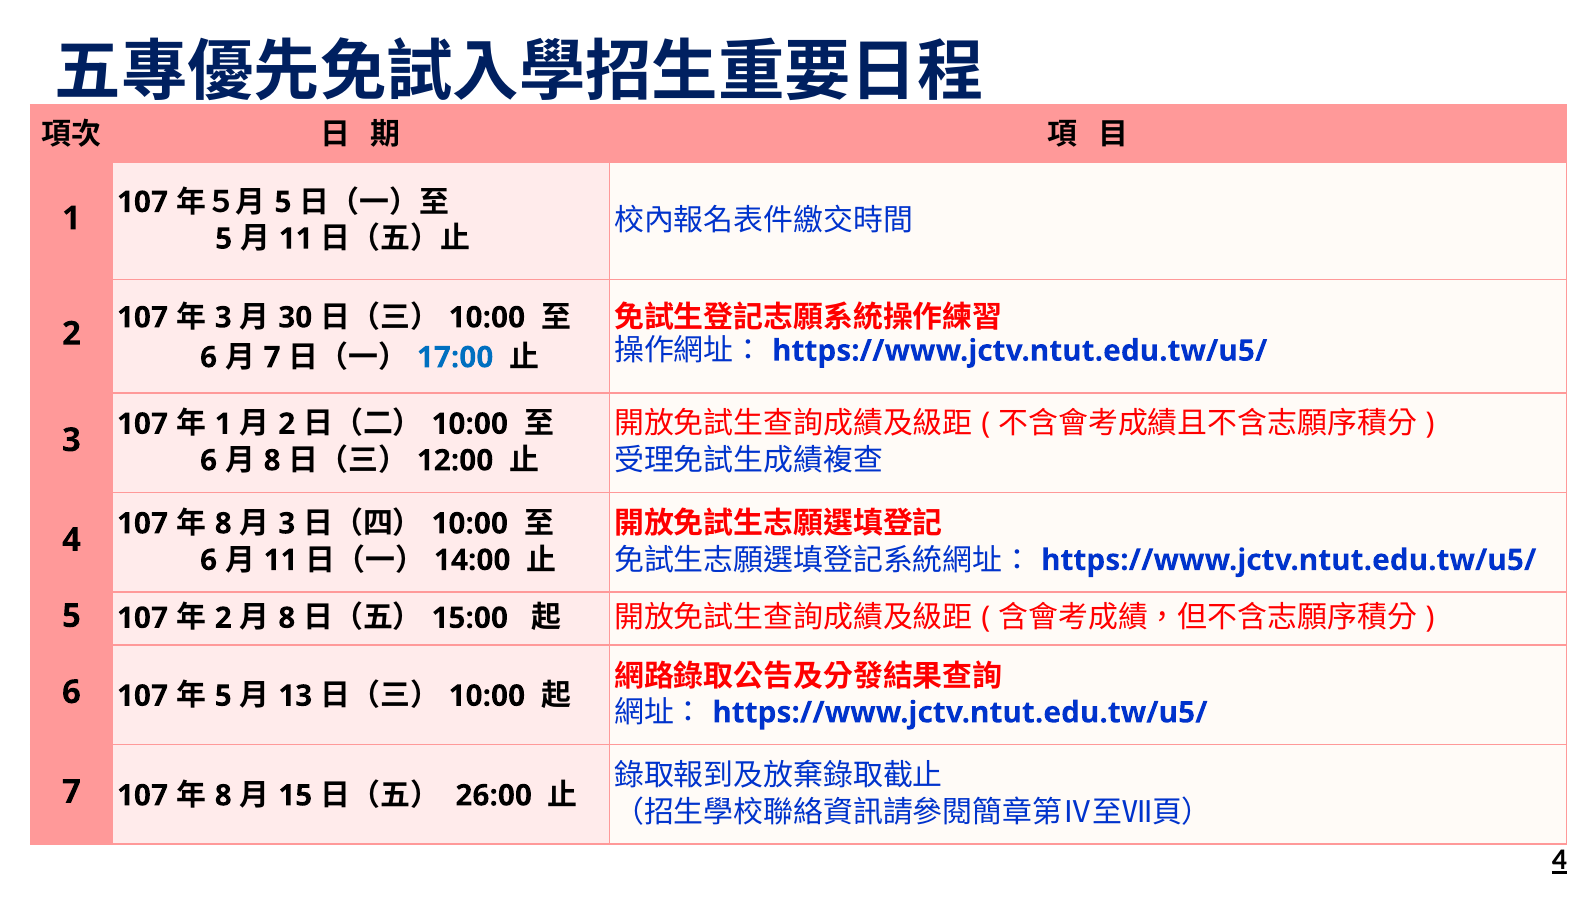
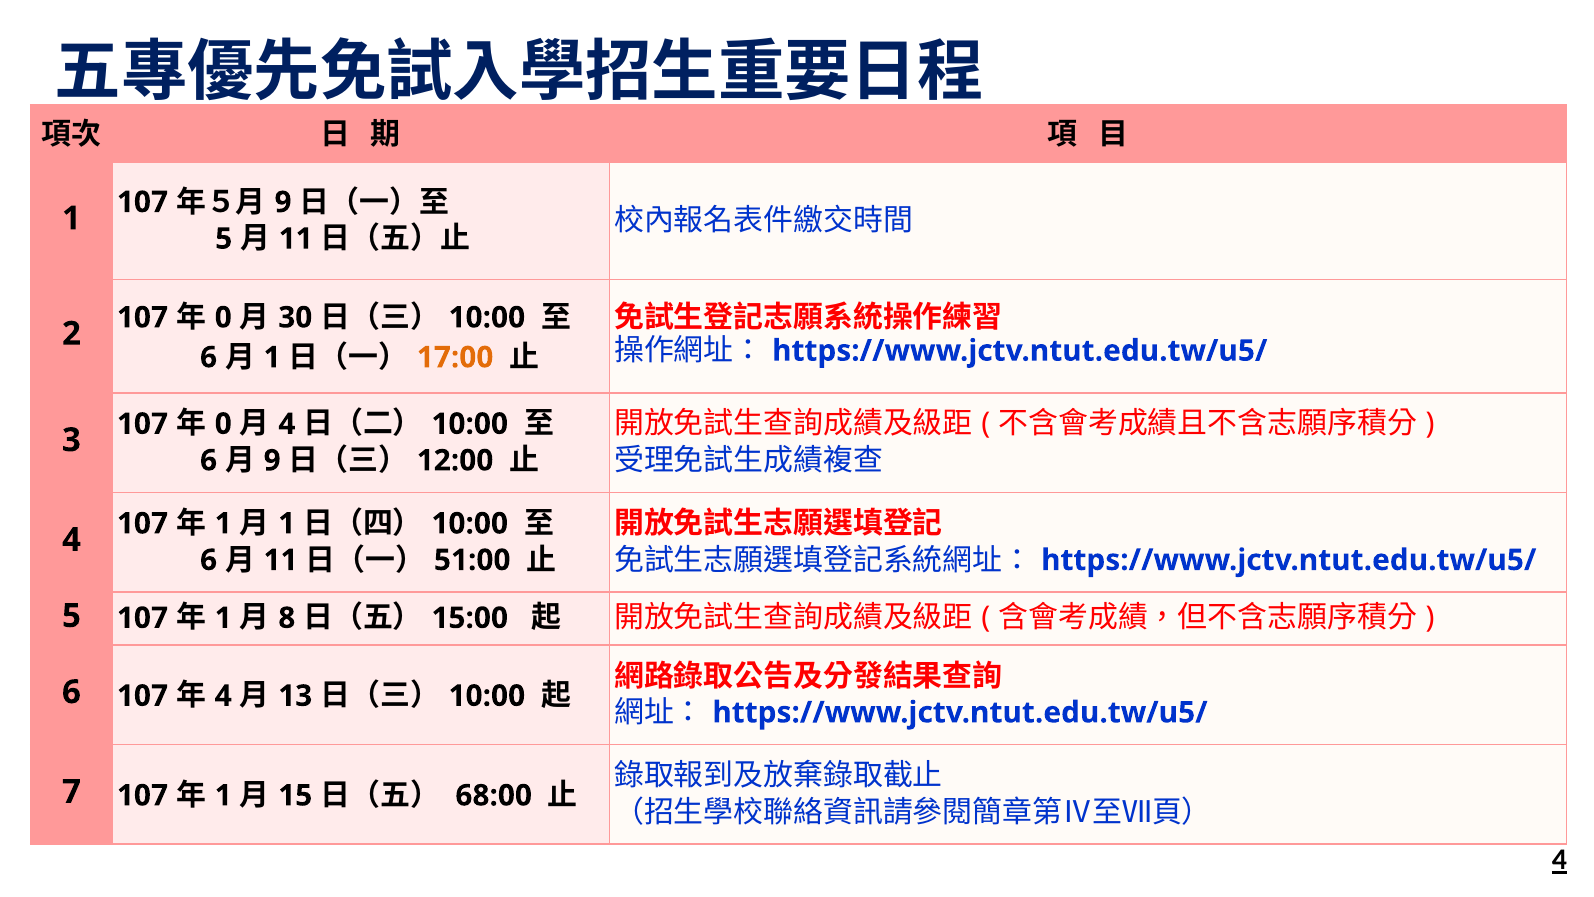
5: 5 -> 9 (283, 202)
3: 3 -> 0 (223, 317)
7: 7 -> 1 (272, 357)
17:00 colour: blue -> orange (455, 357)
1: 1 -> 0 (223, 424)
2: 2 -> 4 (287, 424)
8: 8 -> 9 (272, 460)
8: 8 -> 1 (223, 523)
3: 3 -> 1 (287, 523)
14:00: 14:00 -> 51:00 (472, 560)
2: 2 -> 1 (223, 618)
5: 5 -> 4 (223, 696)
8: 8 -> 1 (223, 795)
26:00: 26:00 -> 68:00 (494, 795)
